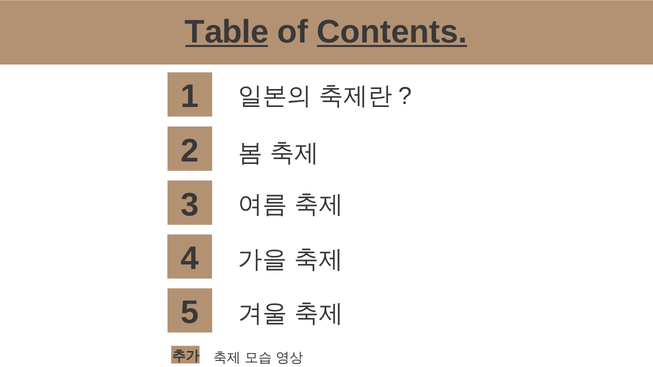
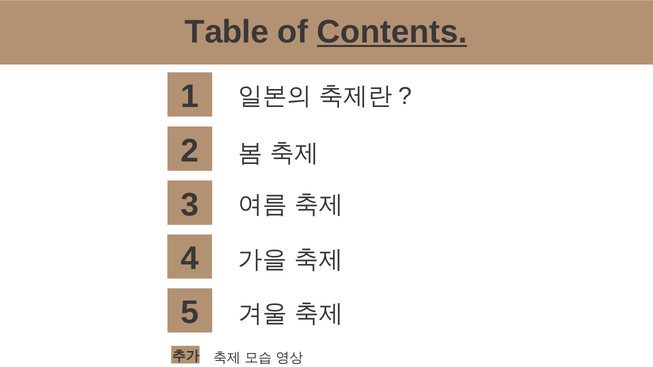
Table underline: present -> none (227, 32)
